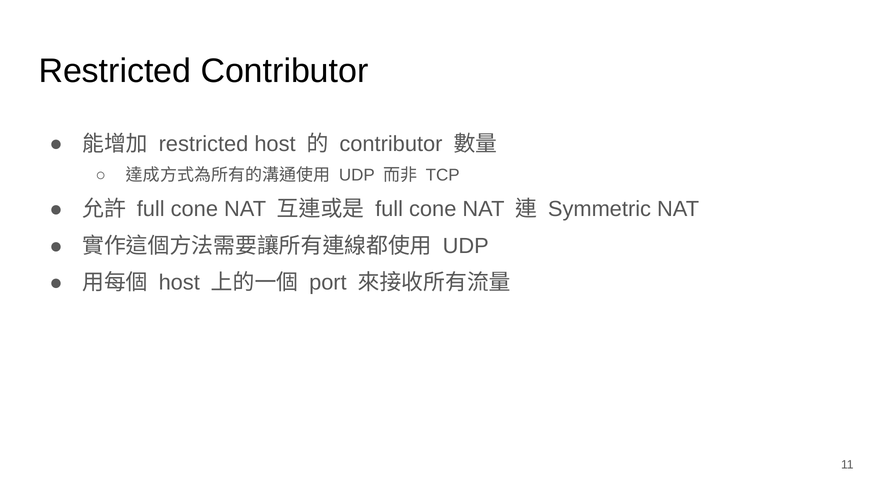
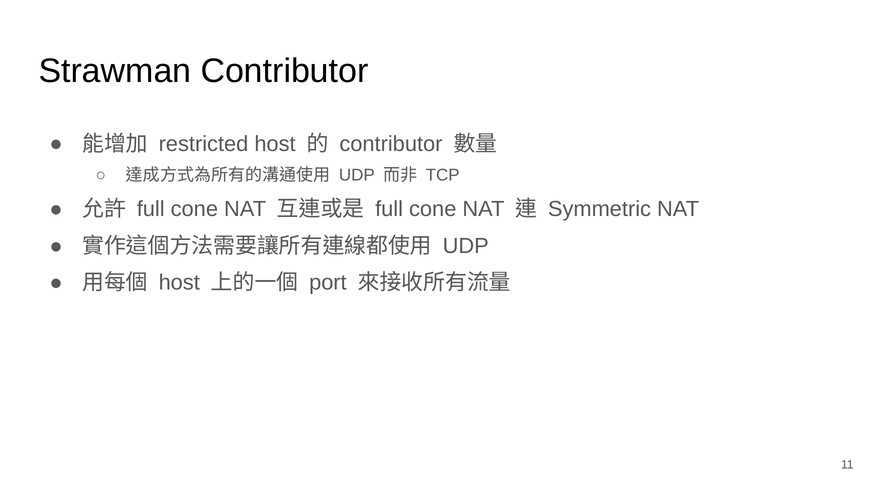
Restricted: Restricted -> Strawman (115, 71)
